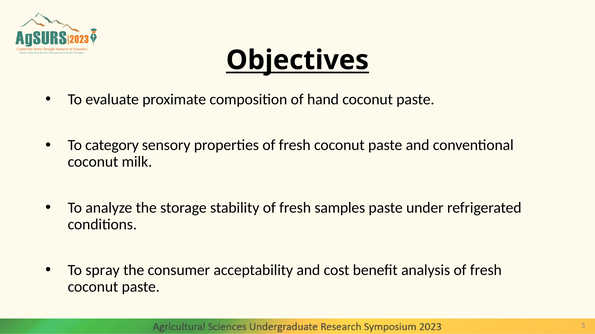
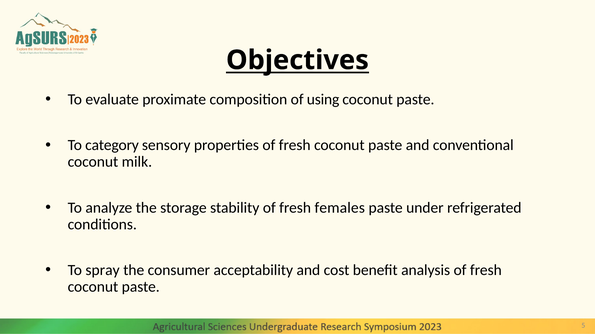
hand: hand -> using (323, 100)
samples: samples -> females (340, 208)
